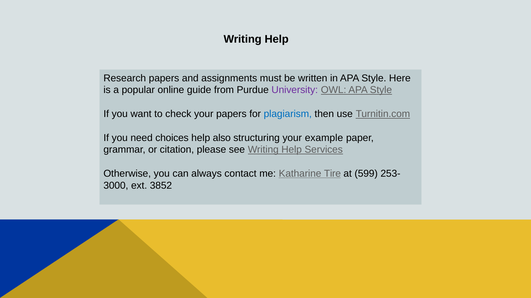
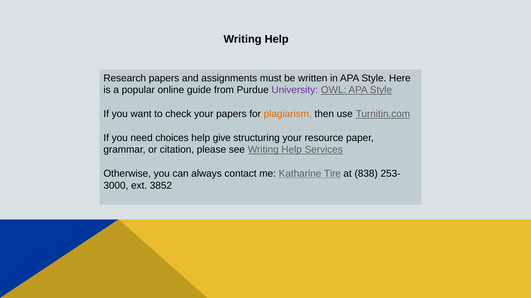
plagiarism colour: blue -> orange (288, 114)
also: also -> give (222, 138)
example: example -> resource (324, 138)
599: 599 -> 838 (366, 174)
